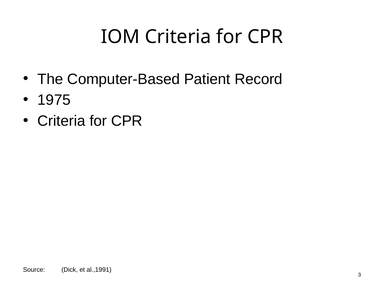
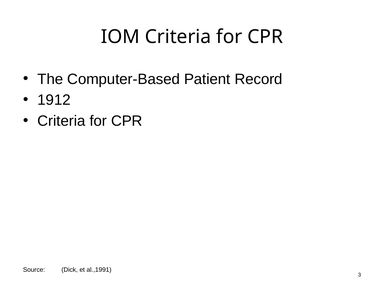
1975: 1975 -> 1912 (54, 100)
